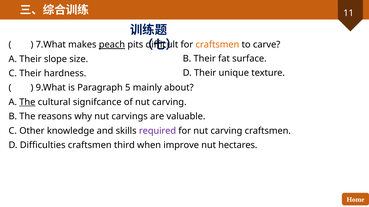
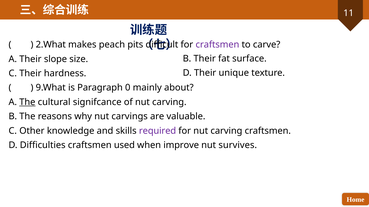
7.What: 7.What -> 2.What (51, 45)
peach underline: present -> none (112, 45)
craftsmen colour: orange -> purple (217, 45)
5: 5 -> 0 (128, 88)
third: third -> used (124, 145)
hectares: hectares -> survives (238, 145)
